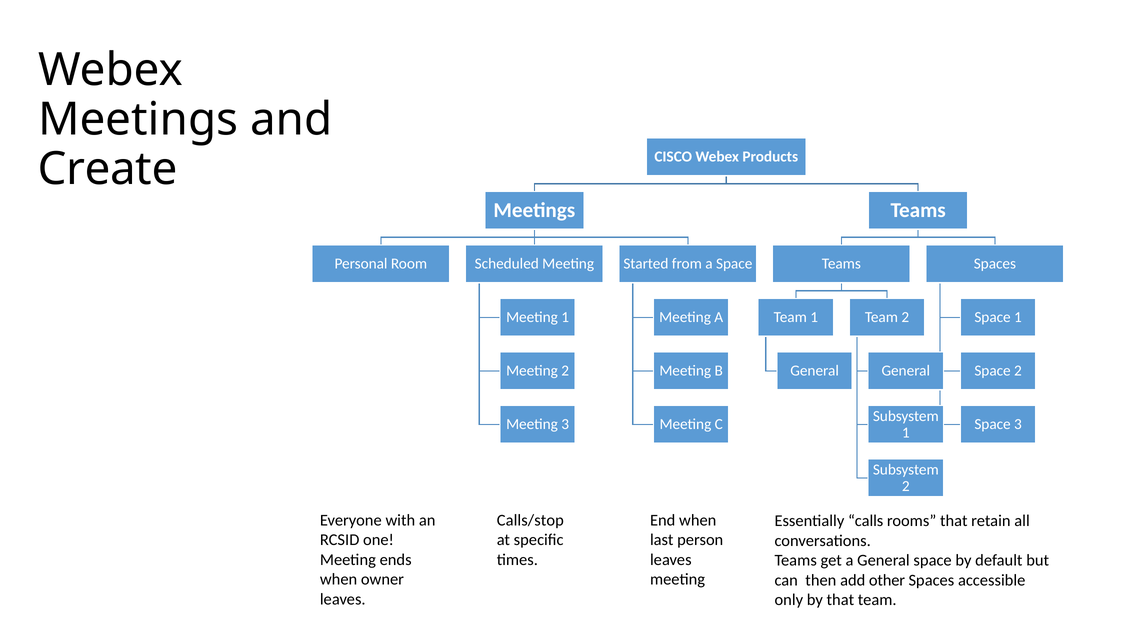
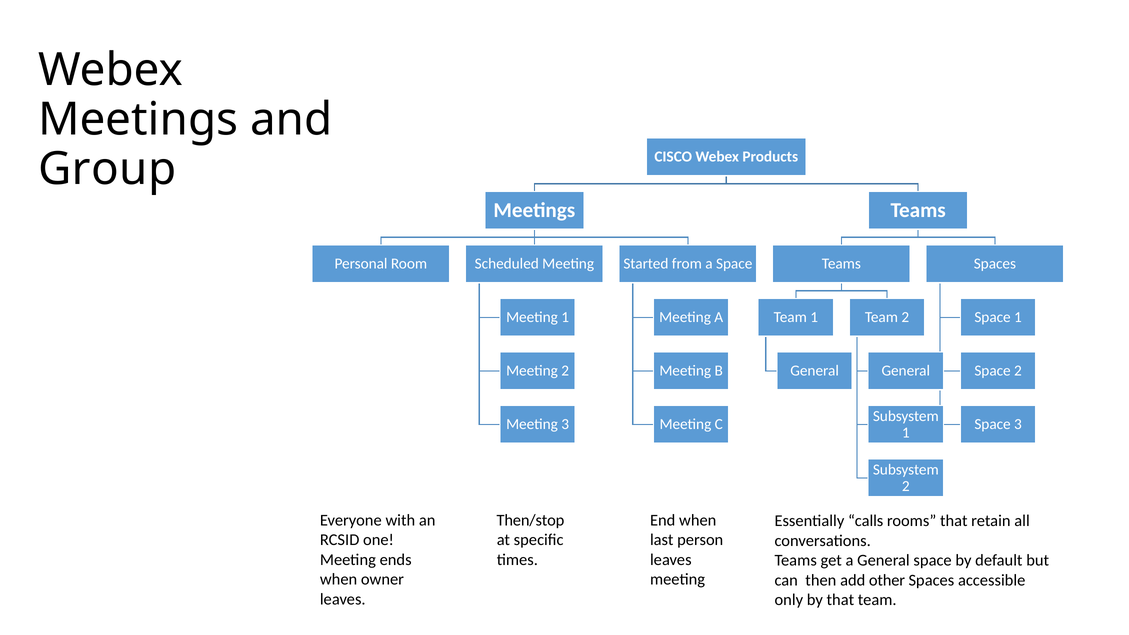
Create: Create -> Group (107, 169)
Calls/stop: Calls/stop -> Then/stop (530, 520)
